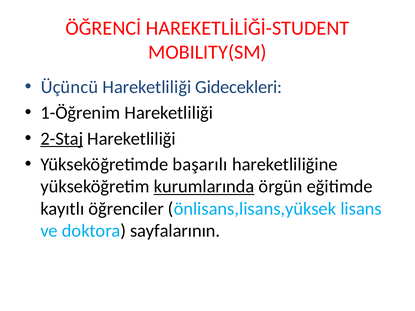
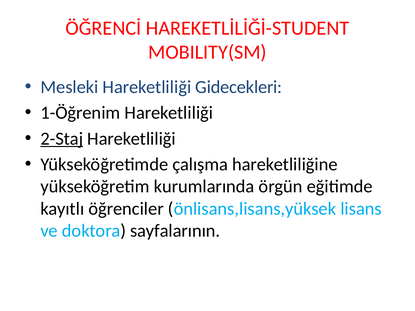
Üçüncü: Üçüncü -> Mesleki (69, 87)
başarılı: başarılı -> çalışma (200, 165)
kurumlarında underline: present -> none (204, 187)
